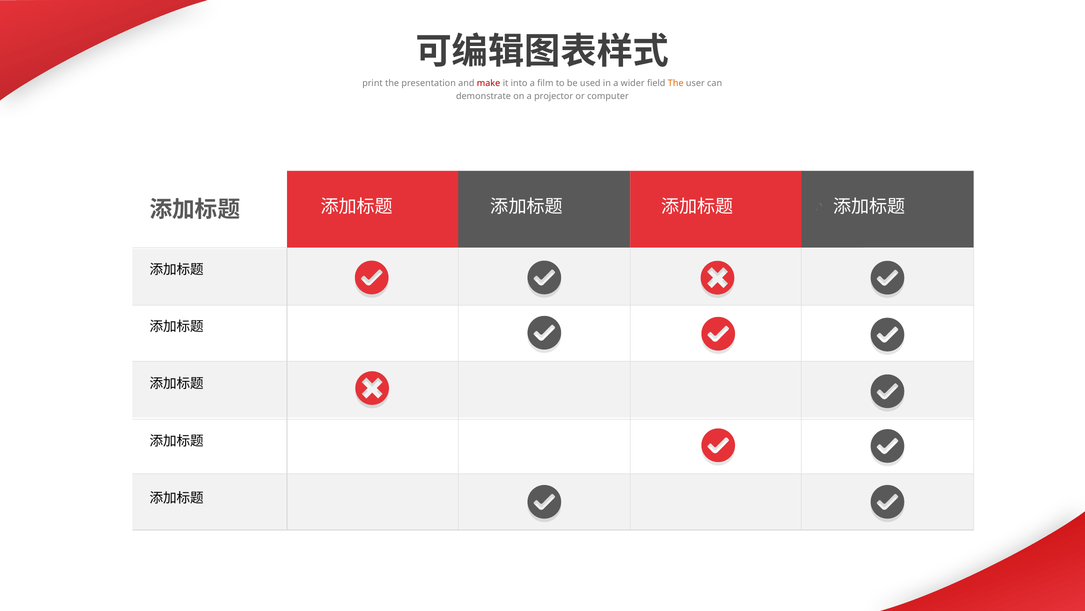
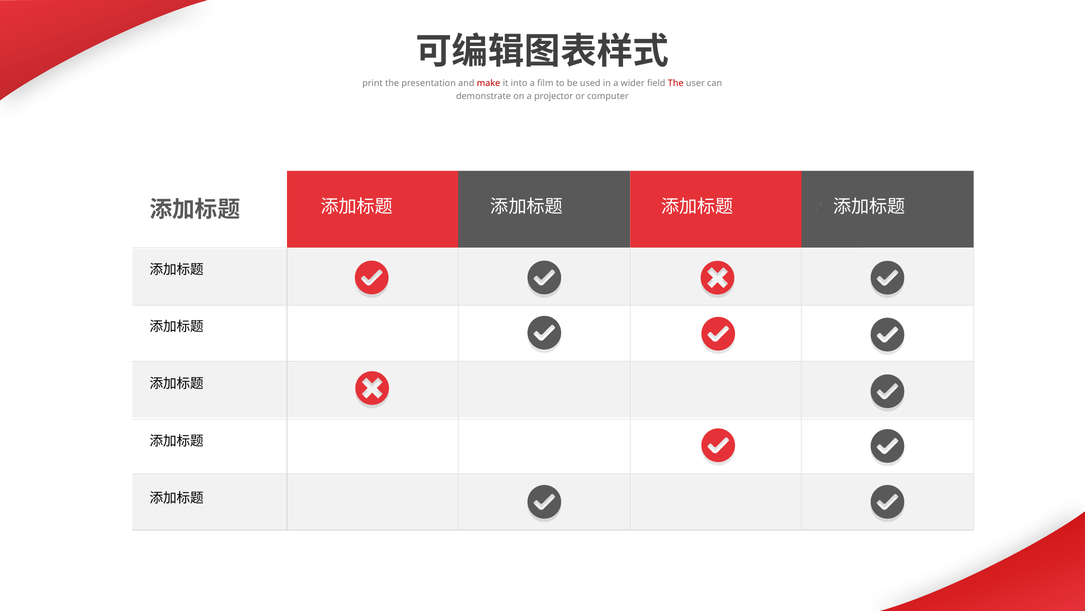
The colour: orange -> red (676, 83)
